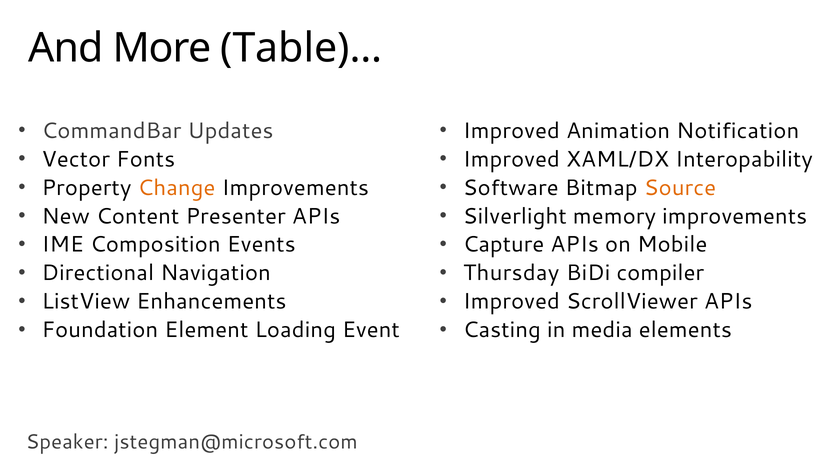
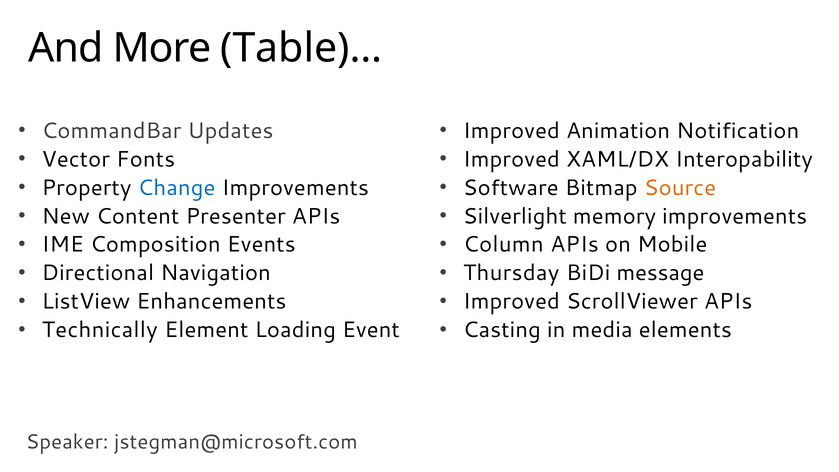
Change colour: orange -> blue (177, 188)
Capture: Capture -> Column (503, 245)
compiler: compiler -> message (660, 273)
Foundation: Foundation -> Technically (100, 330)
